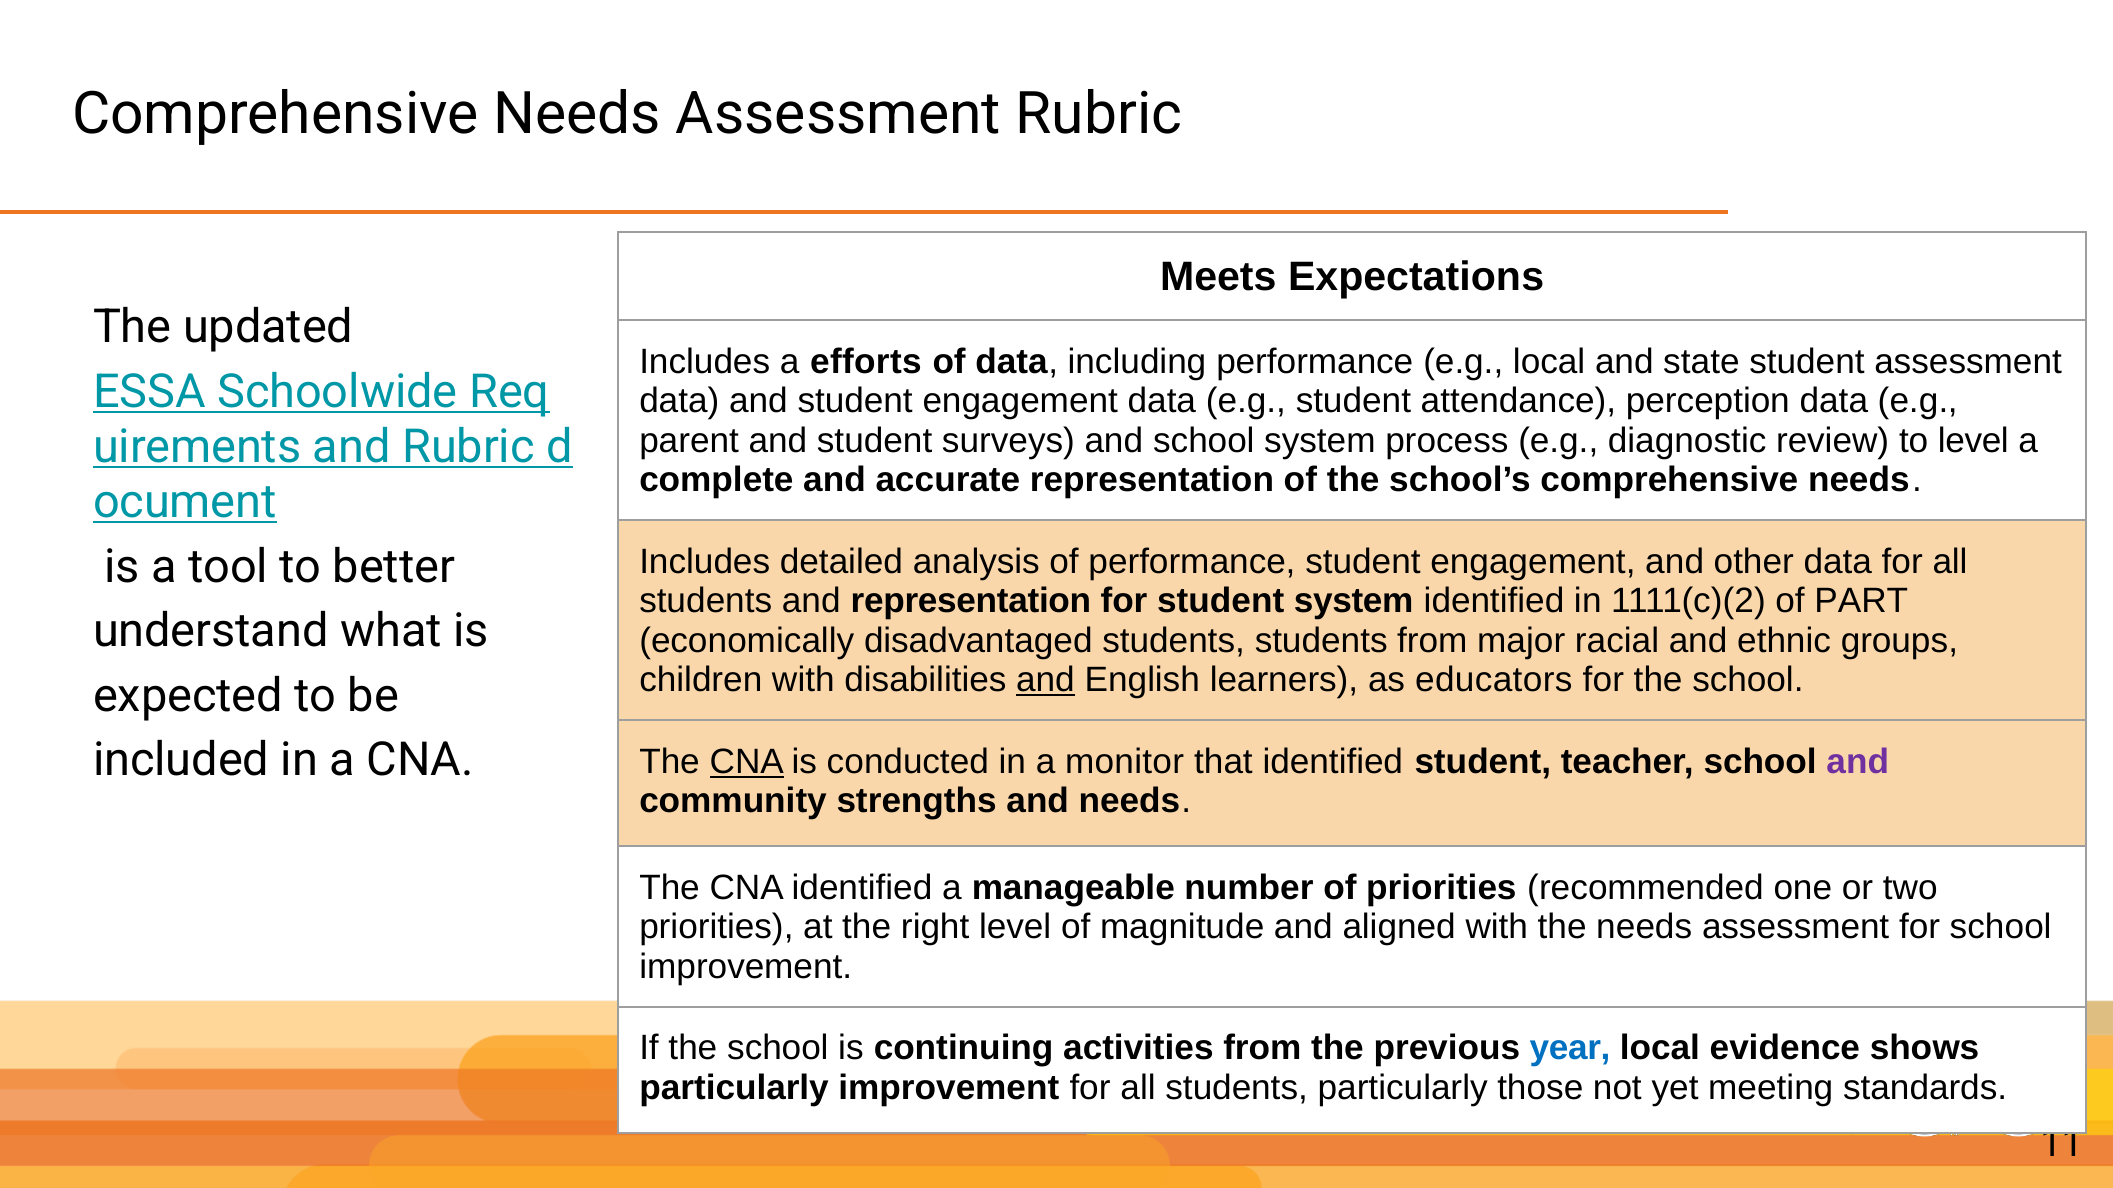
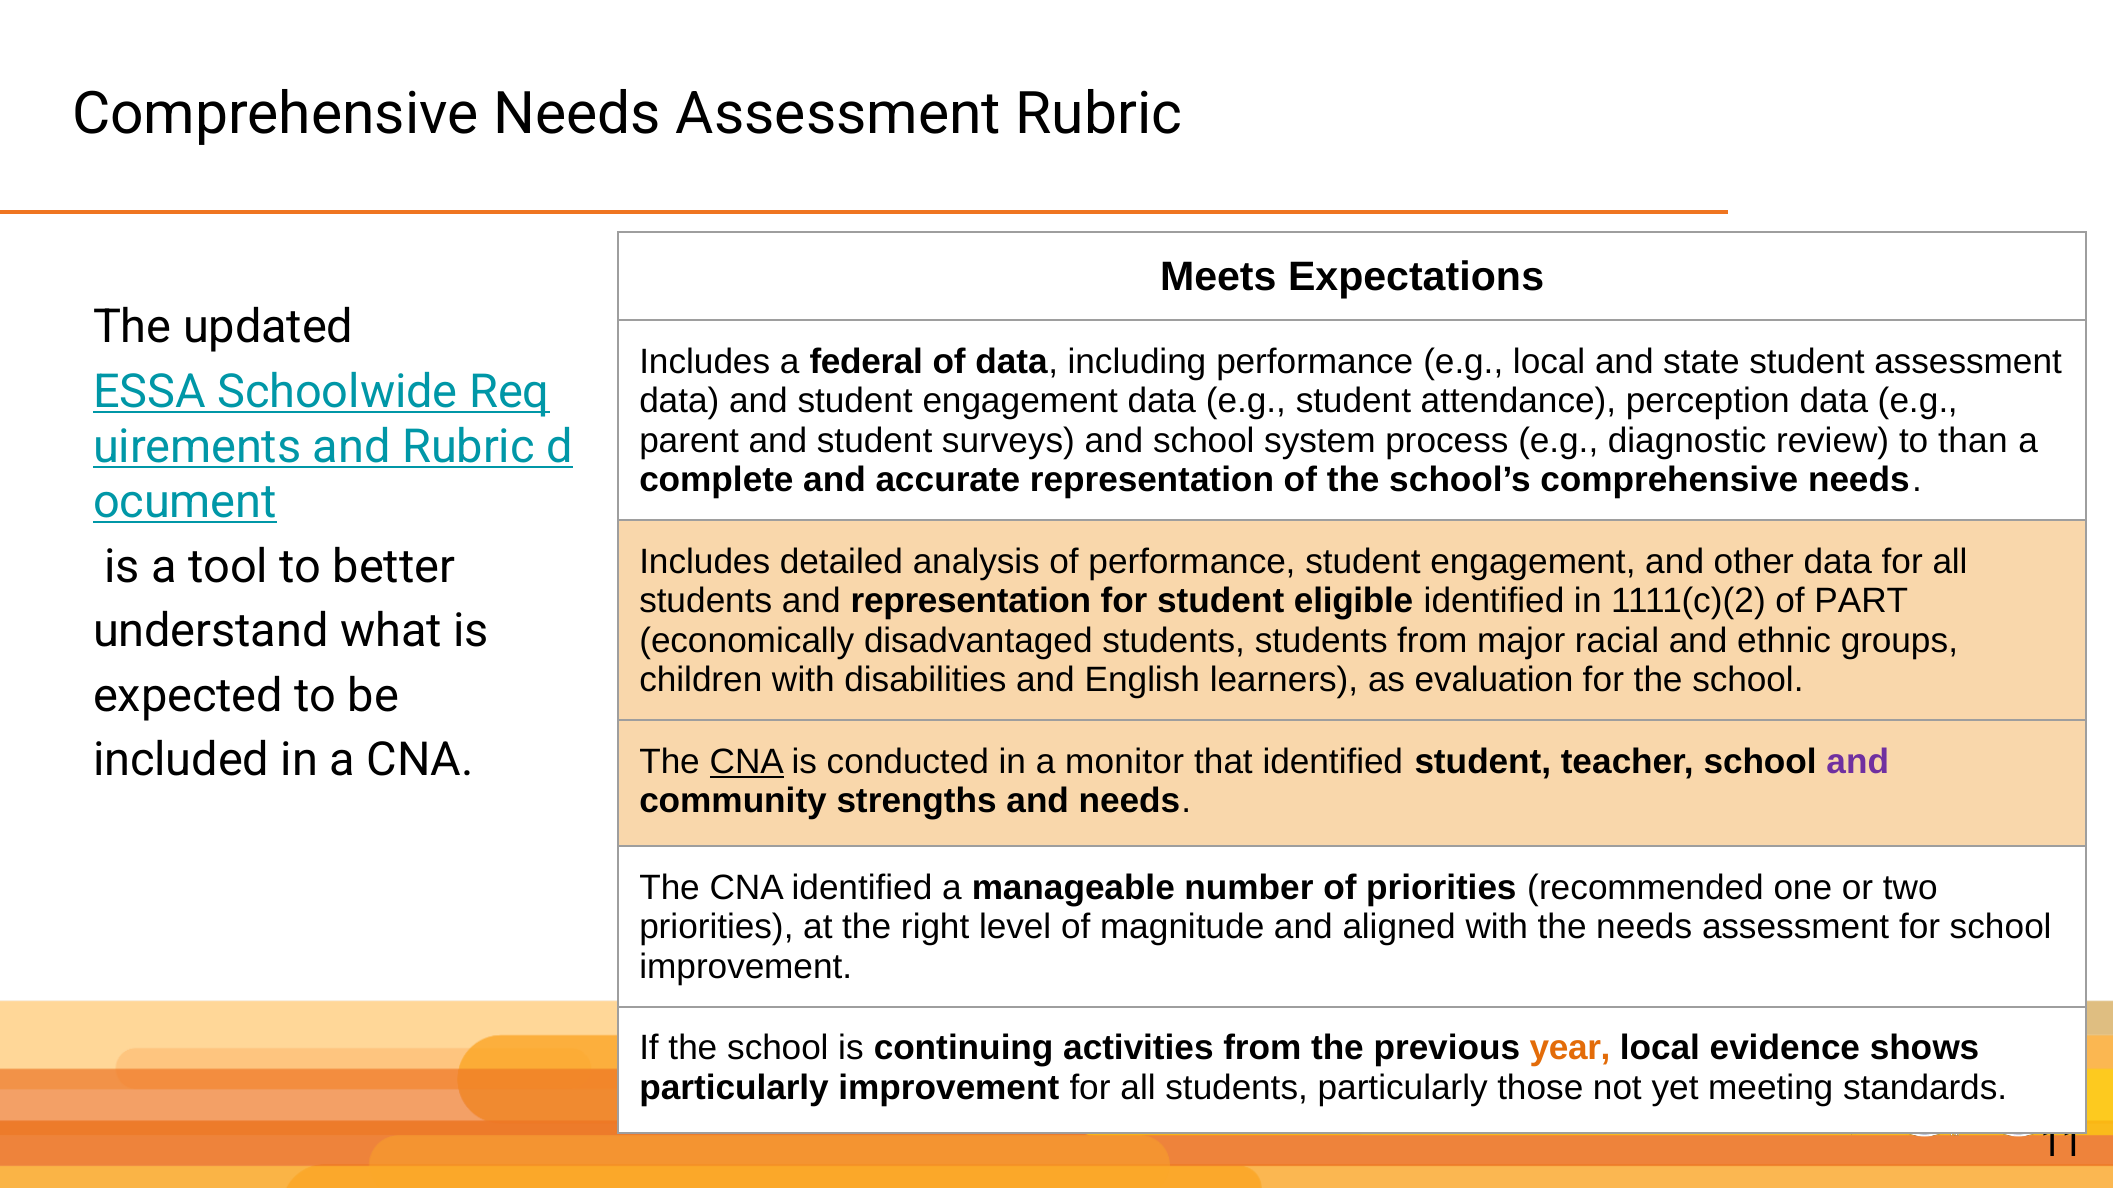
efforts: efforts -> federal (866, 362)
to level: level -> than (1973, 441)
student system: system -> eligible (1354, 601)
and underline: present -> none (1045, 680)
educators: educators -> evaluation (1494, 680)
year colour: blue -> orange (1570, 1049)
